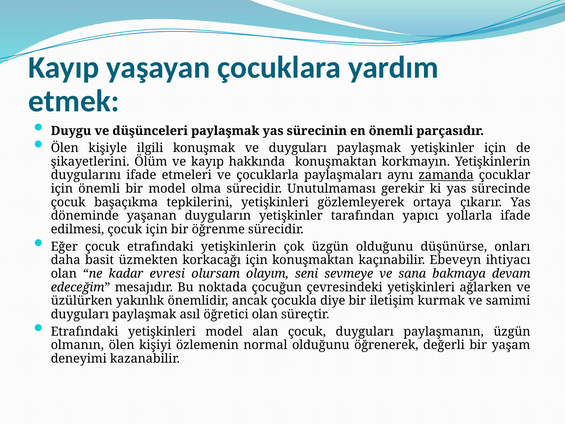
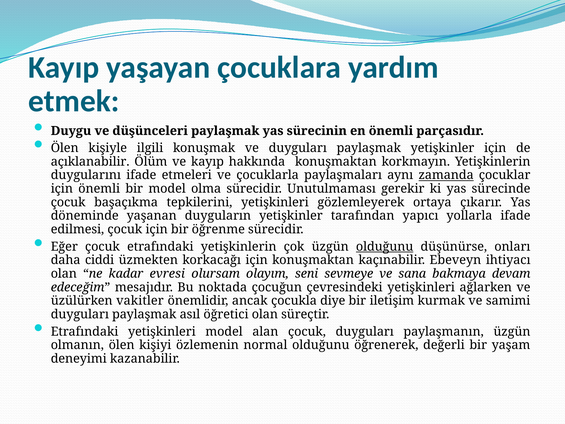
şikayetlerini: şikayetlerini -> açıklanabilir (90, 162)
olduğunu underline: none -> present (385, 246)
basit: basit -> ciddi (100, 260)
yakınlık: yakınlık -> vakitler (140, 301)
